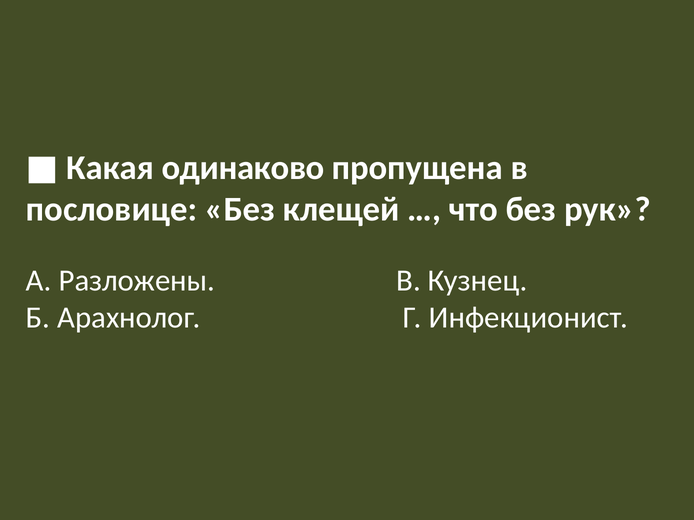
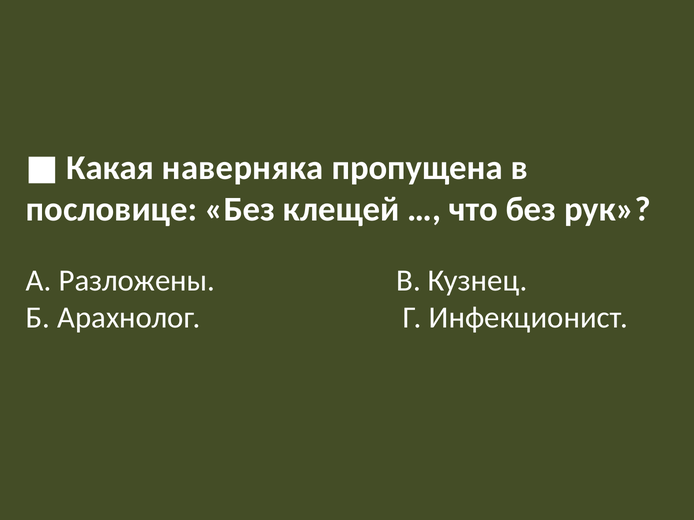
одинаково: одинаково -> наверняка (243, 168)
